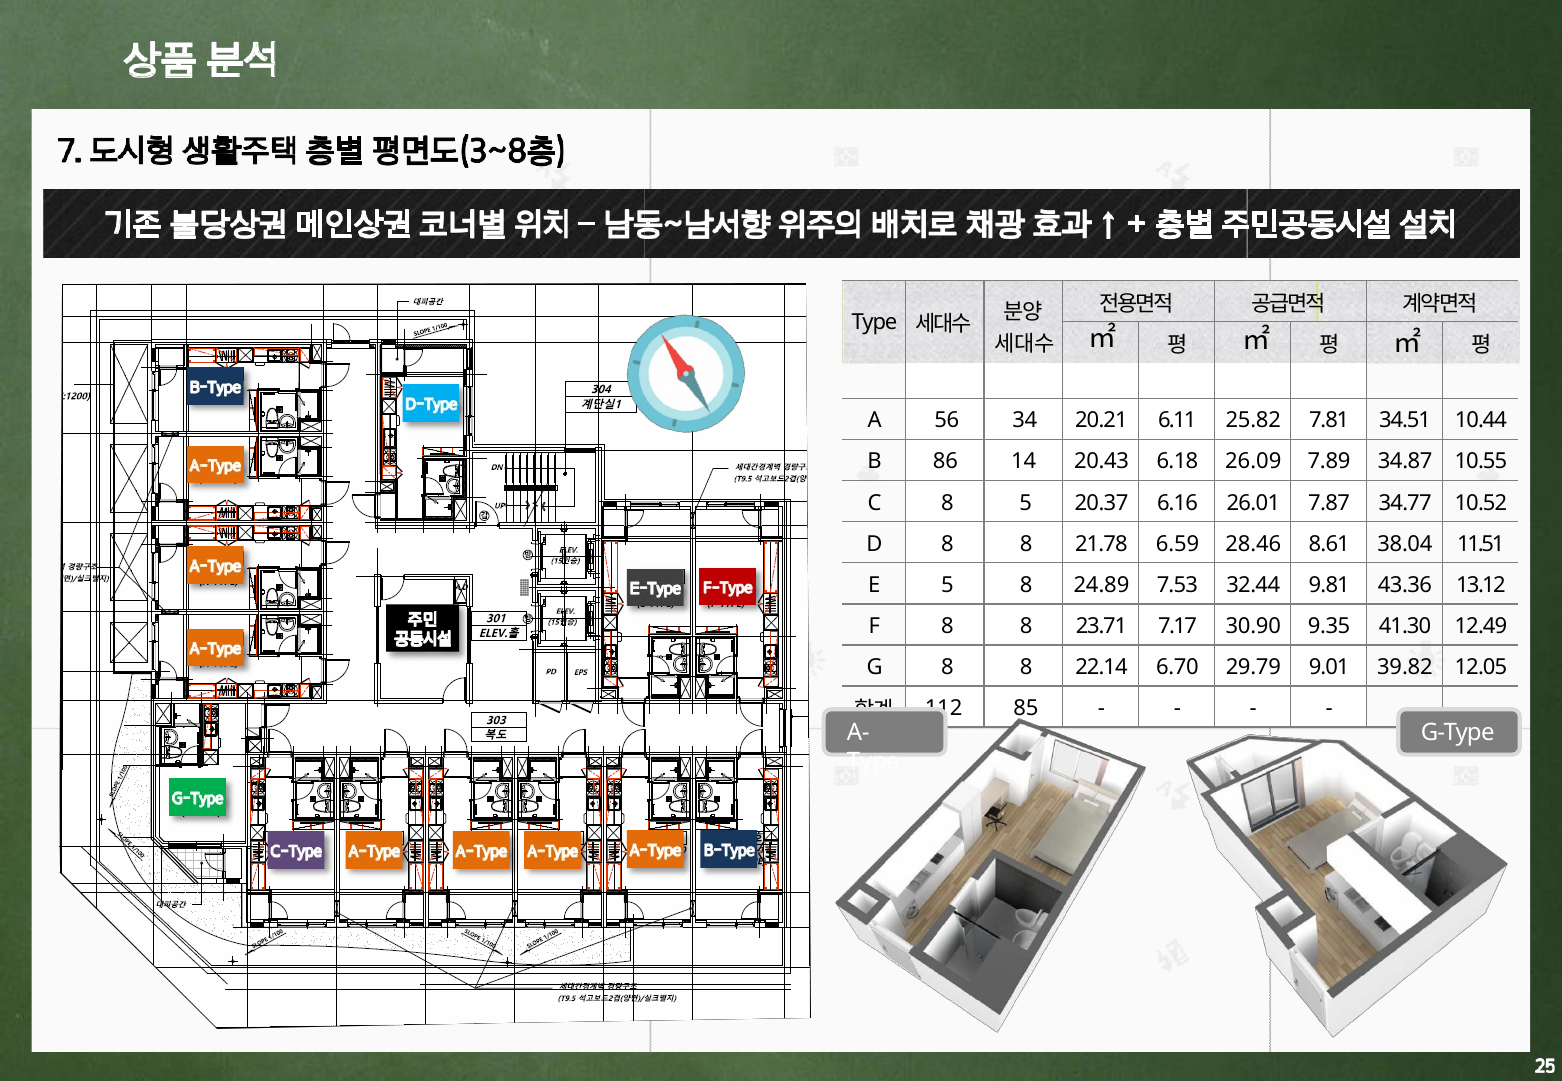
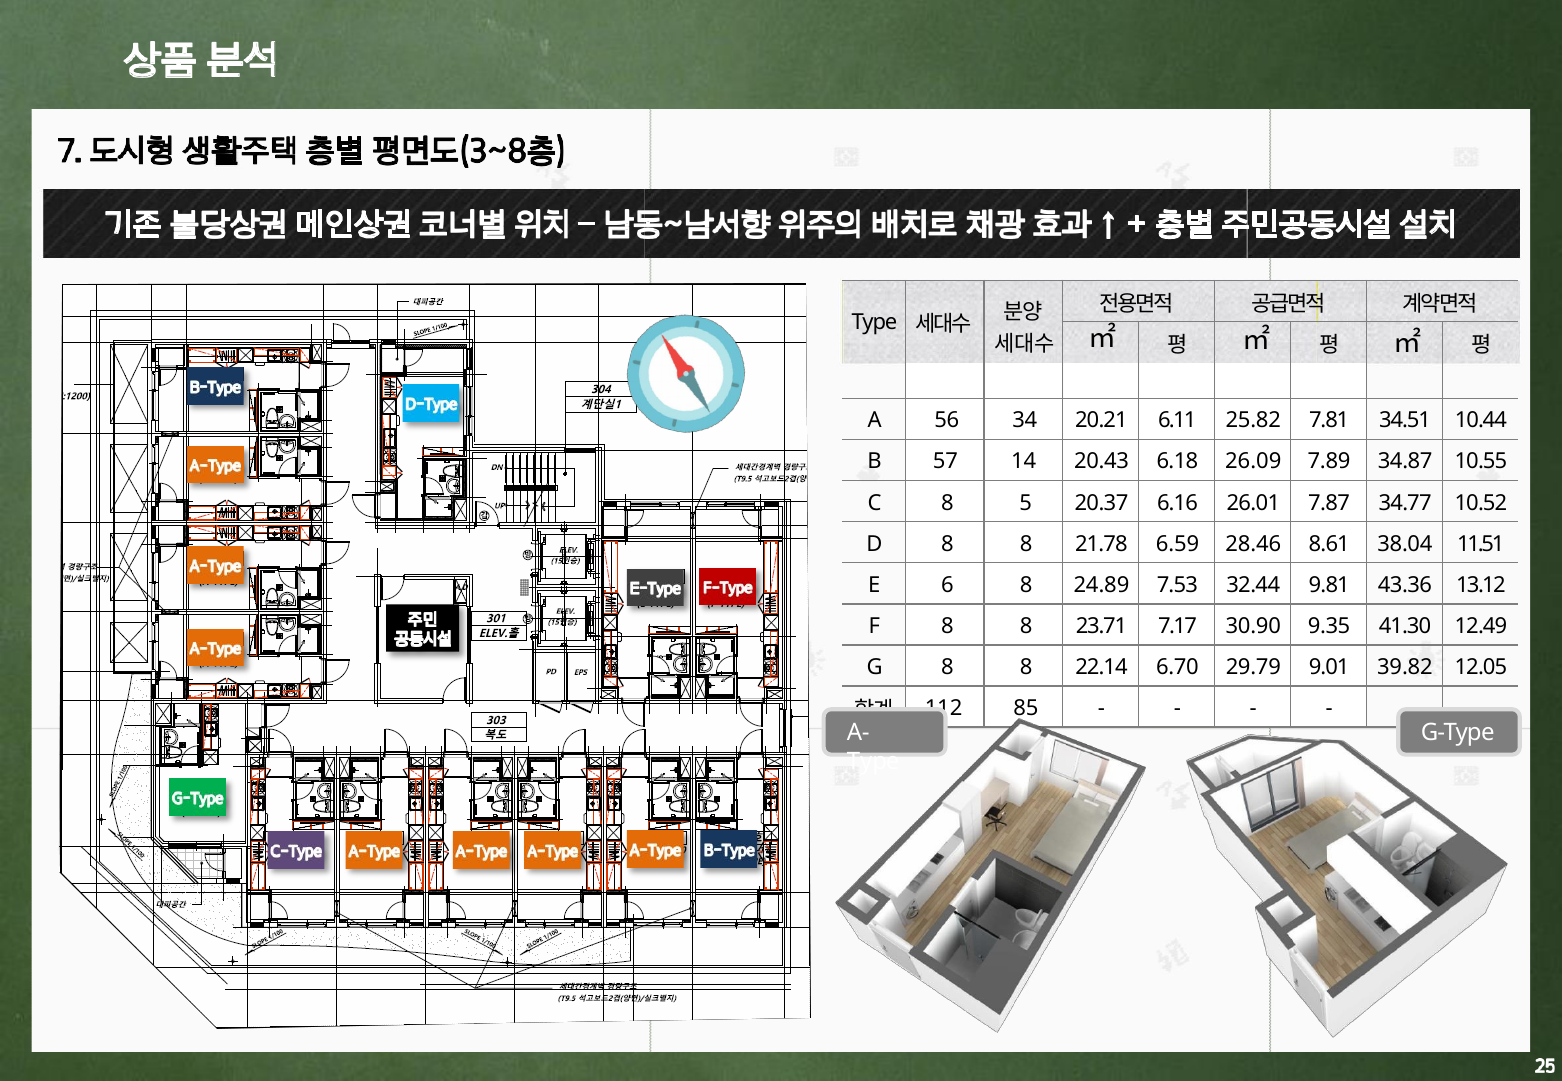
86: 86 -> 57 (945, 462)
E 5: 5 -> 6 (947, 585)
